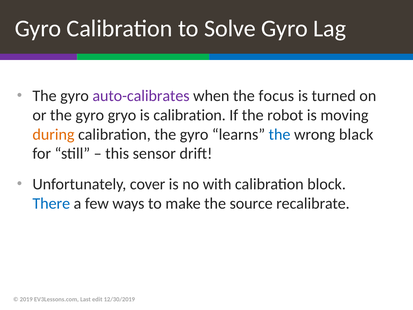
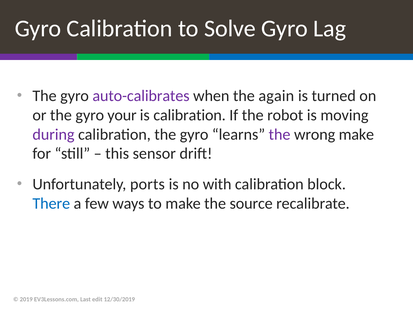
focus: focus -> again (276, 96)
gryo: gryo -> your (122, 115)
during colour: orange -> purple (53, 134)
the colour: blue -> purple (280, 134)
wrong black: black -> make (356, 134)
cover: cover -> ports (147, 184)
